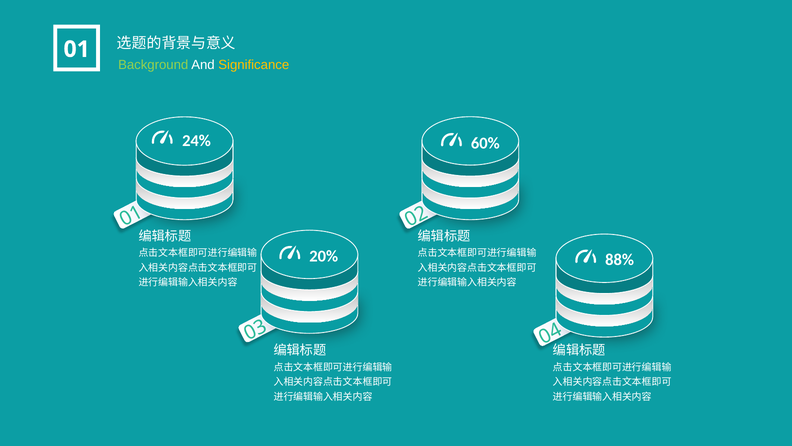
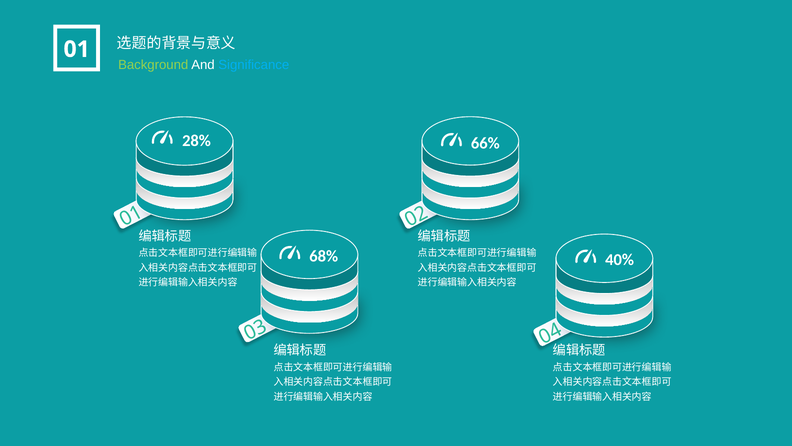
Significance colour: yellow -> light blue (254, 65)
24%: 24% -> 28% (197, 141)
60%: 60% -> 66% (485, 143)
20%: 20% -> 68% (324, 256)
88%: 88% -> 40% (620, 260)
